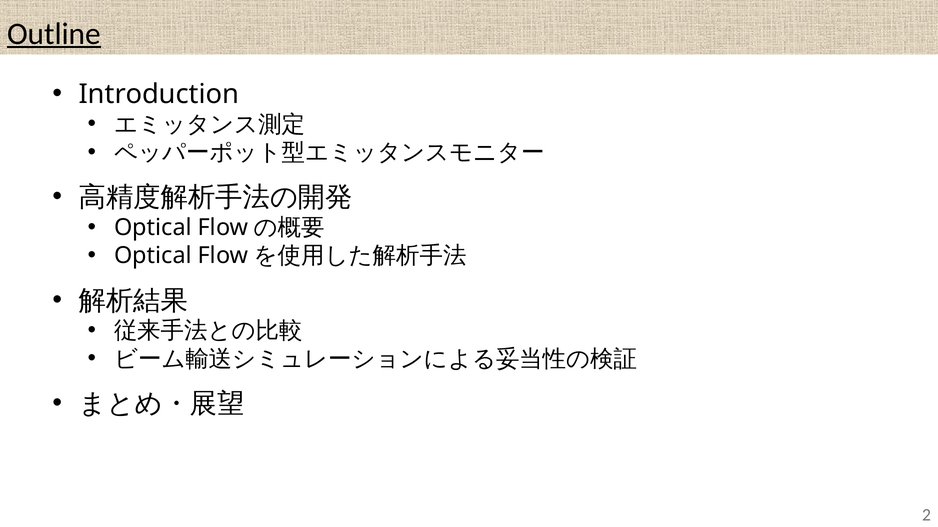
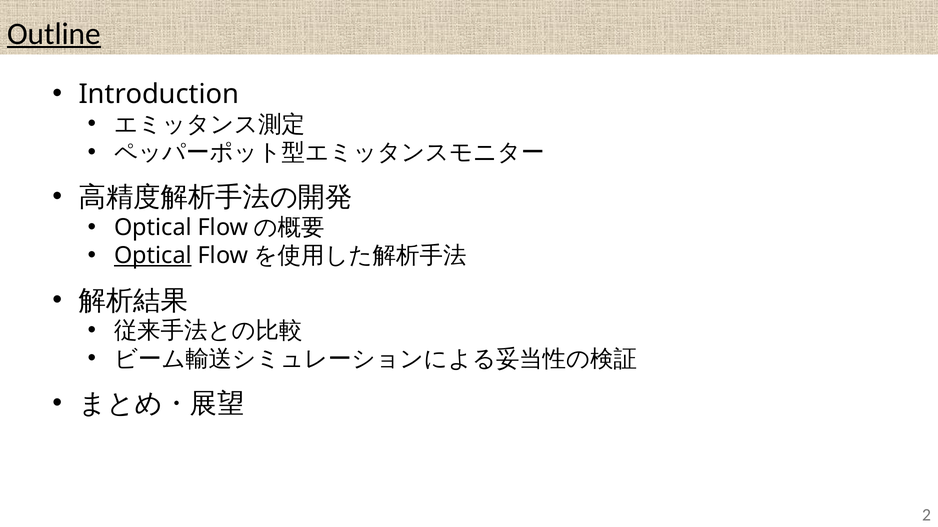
Optical underline: none -> present (153, 256)
